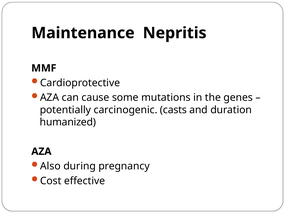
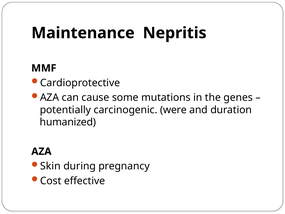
casts: casts -> were (173, 110)
Also: Also -> Skin (50, 166)
